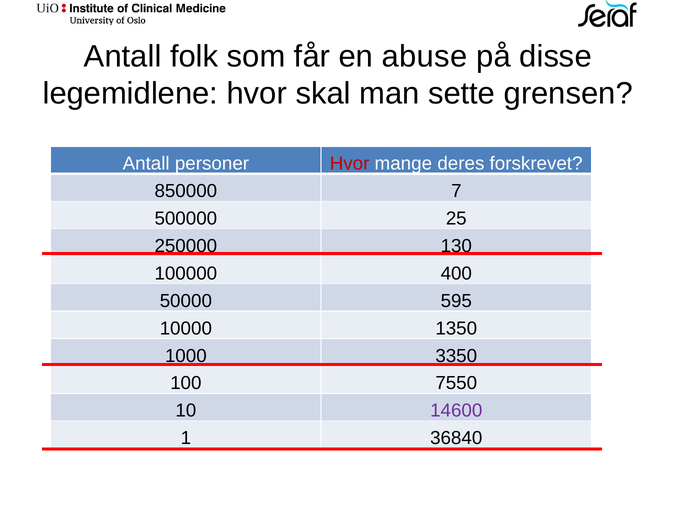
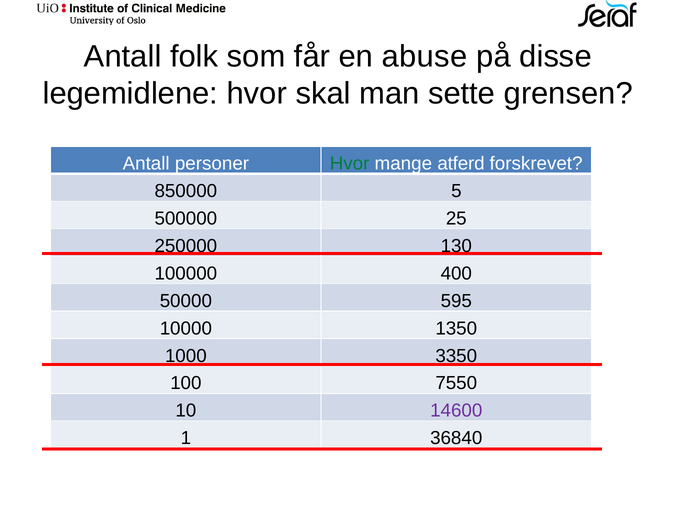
Hvor colour: red -> green (350, 164)
deres: deres -> atferd (461, 164)
7: 7 -> 5 (456, 191)
